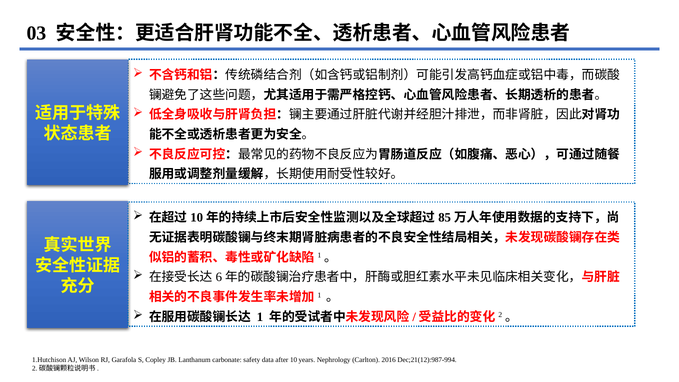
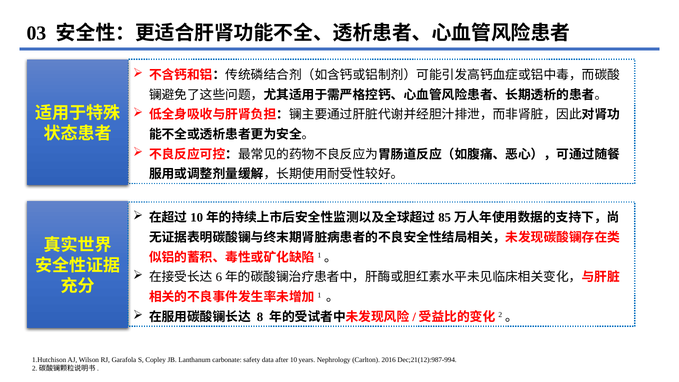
1: 1 -> 8 (260, 317)
